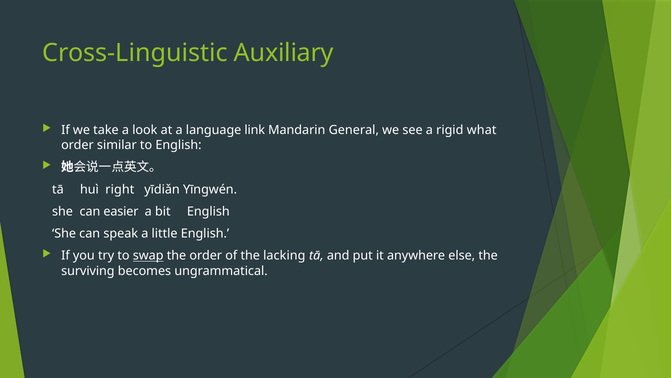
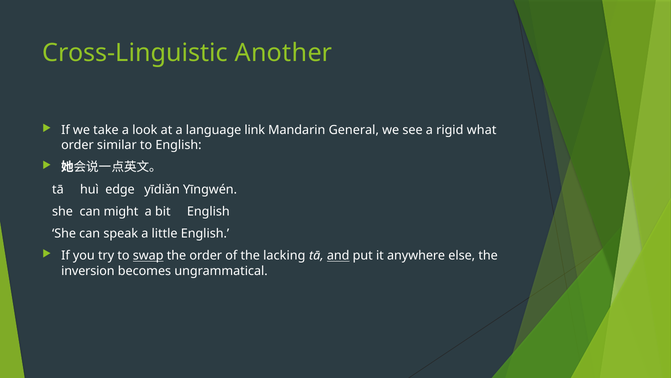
Auxiliary: Auxiliary -> Another (284, 53)
right: right -> edge (120, 189)
easier: easier -> might (121, 211)
and underline: none -> present (338, 255)
surviving: surviving -> inversion (88, 271)
